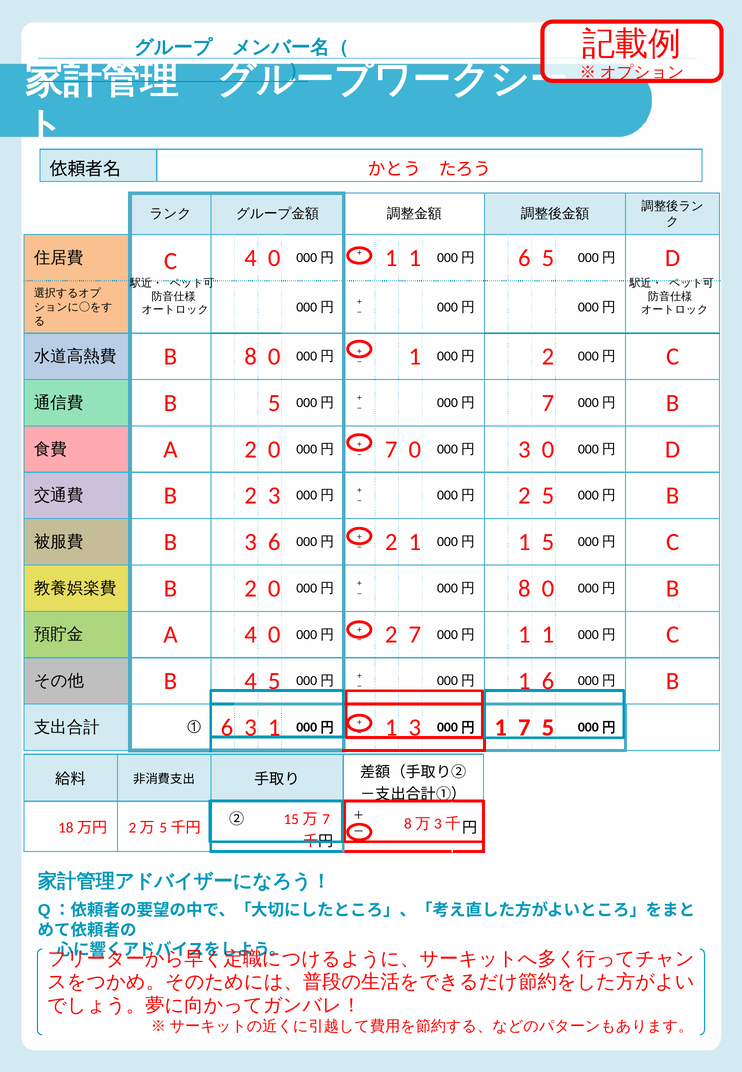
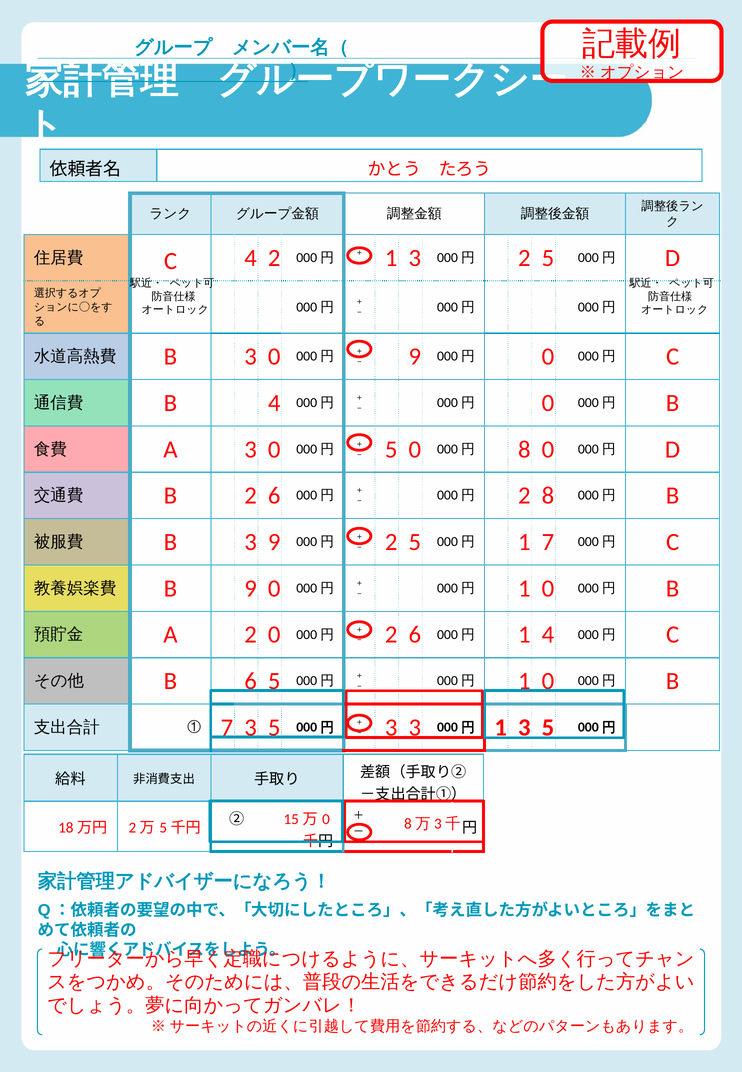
C 4 0: 0 -> 2 (274, 258)
1: 1 -> 3 (415, 258)
6: 6 -> 2 (524, 258)
8: 8 -> 3 (251, 357)
1: 1 -> 9 (415, 357)
2: 2 -> 0 (548, 357)
B 5: 5 -> 4 (274, 403)
7: 7 -> 0 (548, 403)
A 2: 2 -> 3 (251, 449)
7: 7 -> 5 (391, 449)
3: 3 -> 8 (524, 449)
B 2 3: 3 -> 6 (274, 496)
2 5: 5 -> 8 (548, 496)
3 6: 6 -> 9 (274, 542)
1: 1 -> 5 (415, 542)
1 5: 5 -> 7 (548, 542)
2: 2 -> 9 (251, 588)
8: 8 -> 1 (524, 588)
A 4: 4 -> 2 (251, 635)
7: 7 -> 6 (415, 635)
1: 1 -> 4 (548, 635)
B 4: 4 -> 6 (251, 681)
6: 6 -> 0 (548, 681)
① 6: 6 -> 7 (227, 727)
1: 1 -> 5 (274, 727)
1: 1 -> 3 (391, 727)
7: 7 -> 3 (524, 727)
7: 7 -> 0 (326, 819)
